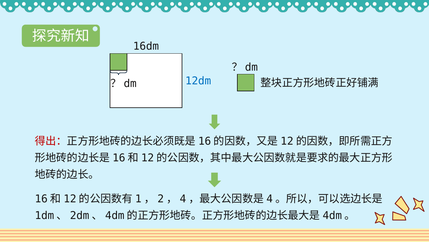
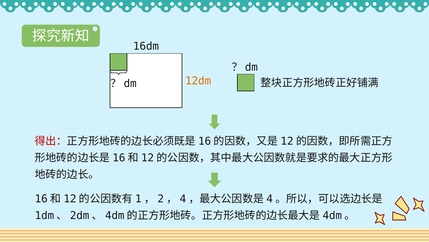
12dm colour: blue -> orange (198, 81)
